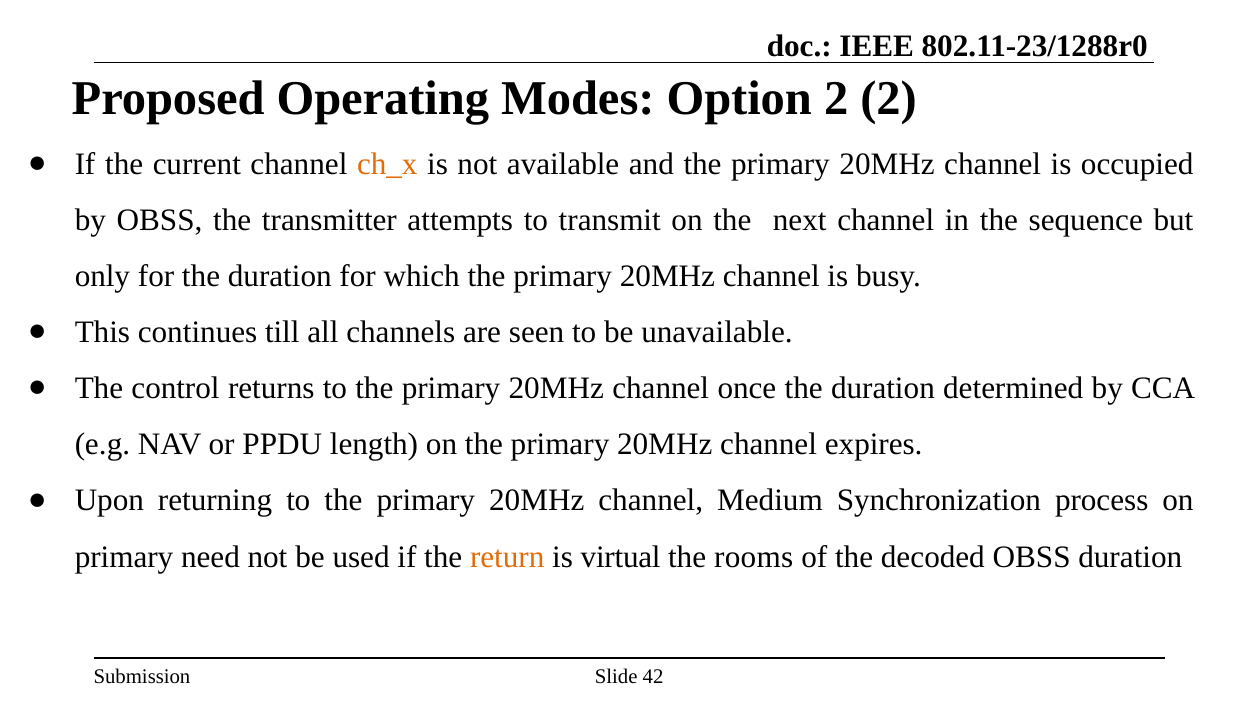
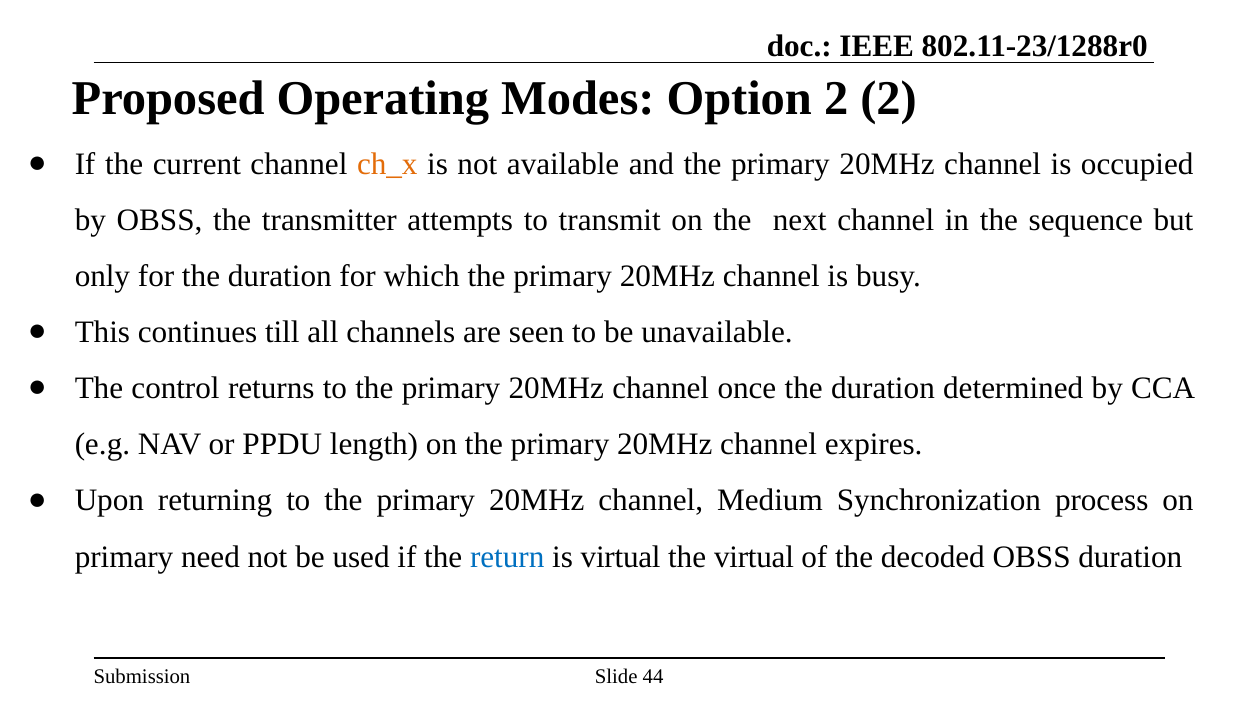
return colour: orange -> blue (507, 557)
the rooms: rooms -> virtual (754, 557)
42: 42 -> 44 (653, 677)
